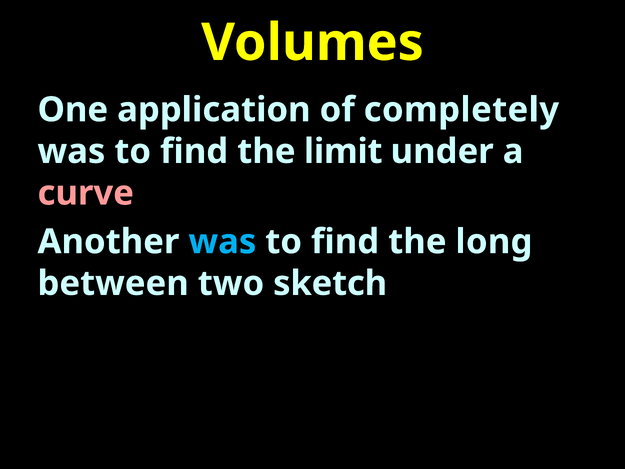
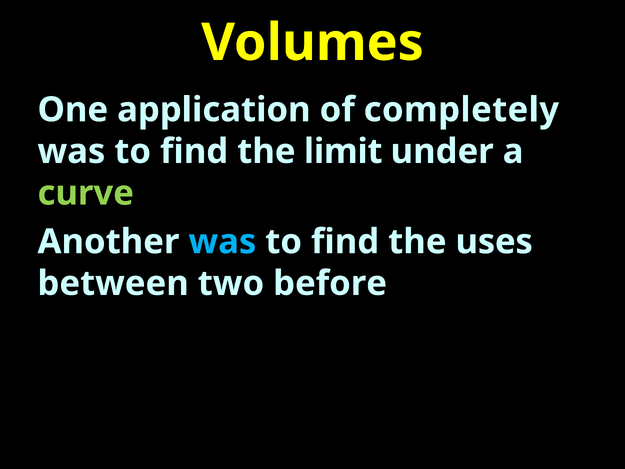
curve colour: pink -> light green (86, 193)
long: long -> uses (494, 242)
sketch: sketch -> before (330, 283)
